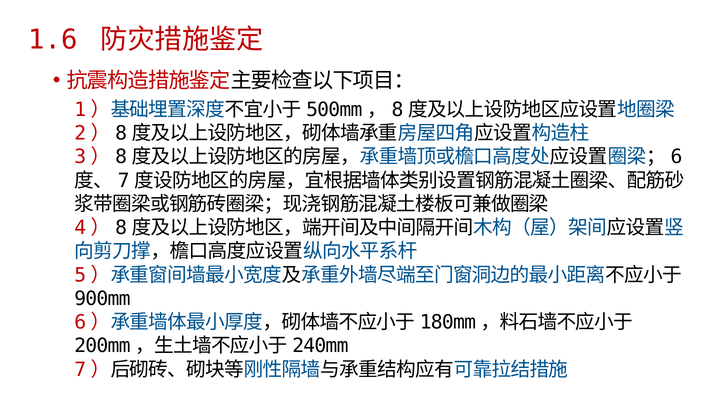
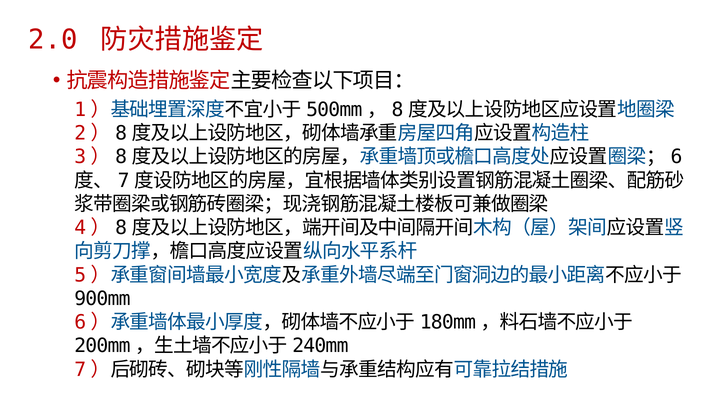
1.6: 1.6 -> 2.0 (53, 40)
